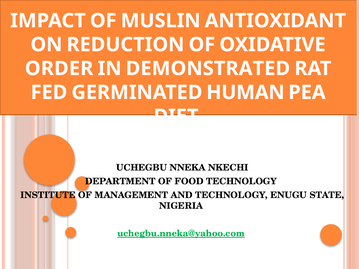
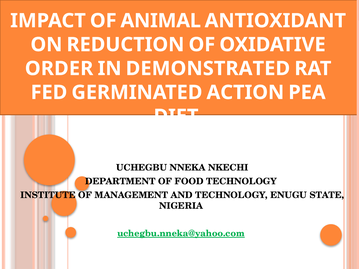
MUSLIN: MUSLIN -> ANIMAL (161, 21)
HUMAN: HUMAN -> ACTION (245, 93)
